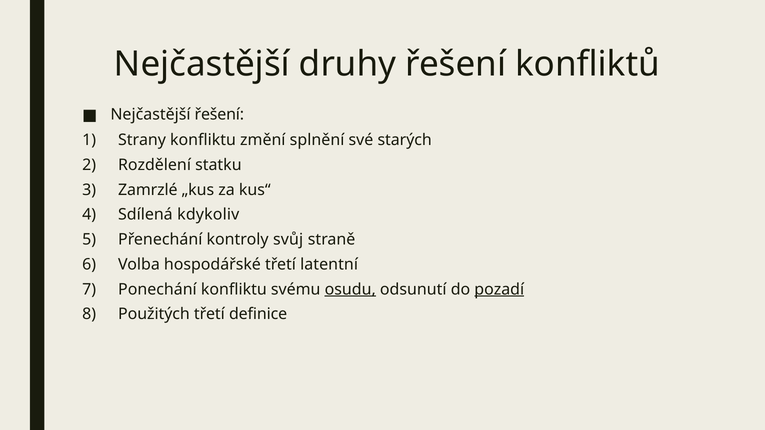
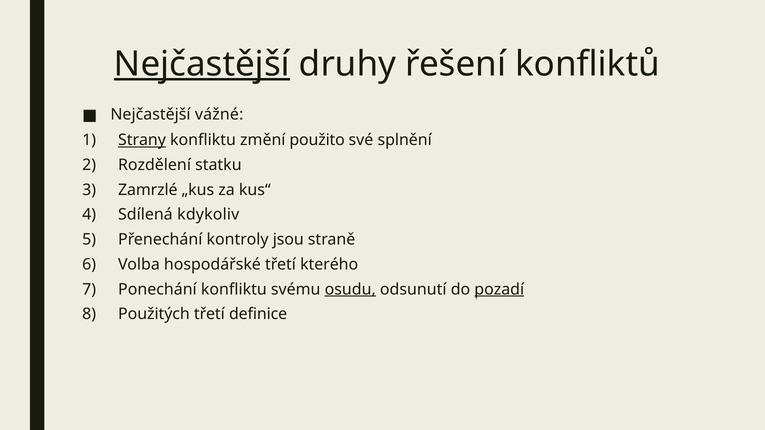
Nejčastější underline: none -> present (202, 64)
Nejčastější řešení: řešení -> vážné (219, 115)
Strany underline: none -> present (142, 140)
splnění: splnění -> použito (317, 140)
starých: starých -> splnění (405, 140)
svůj: svůj -> jsou (288, 240)
latentní: latentní -> kterého (329, 265)
